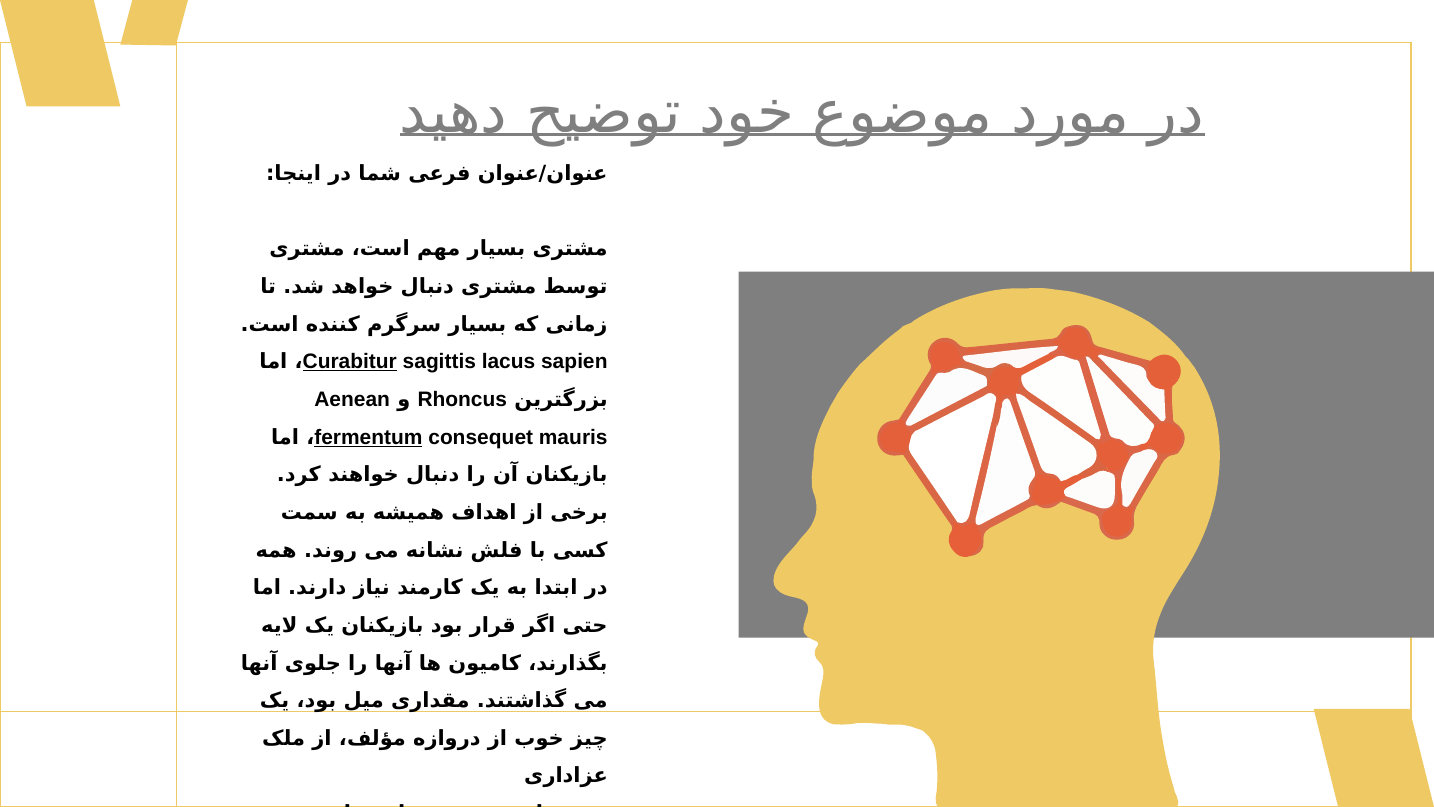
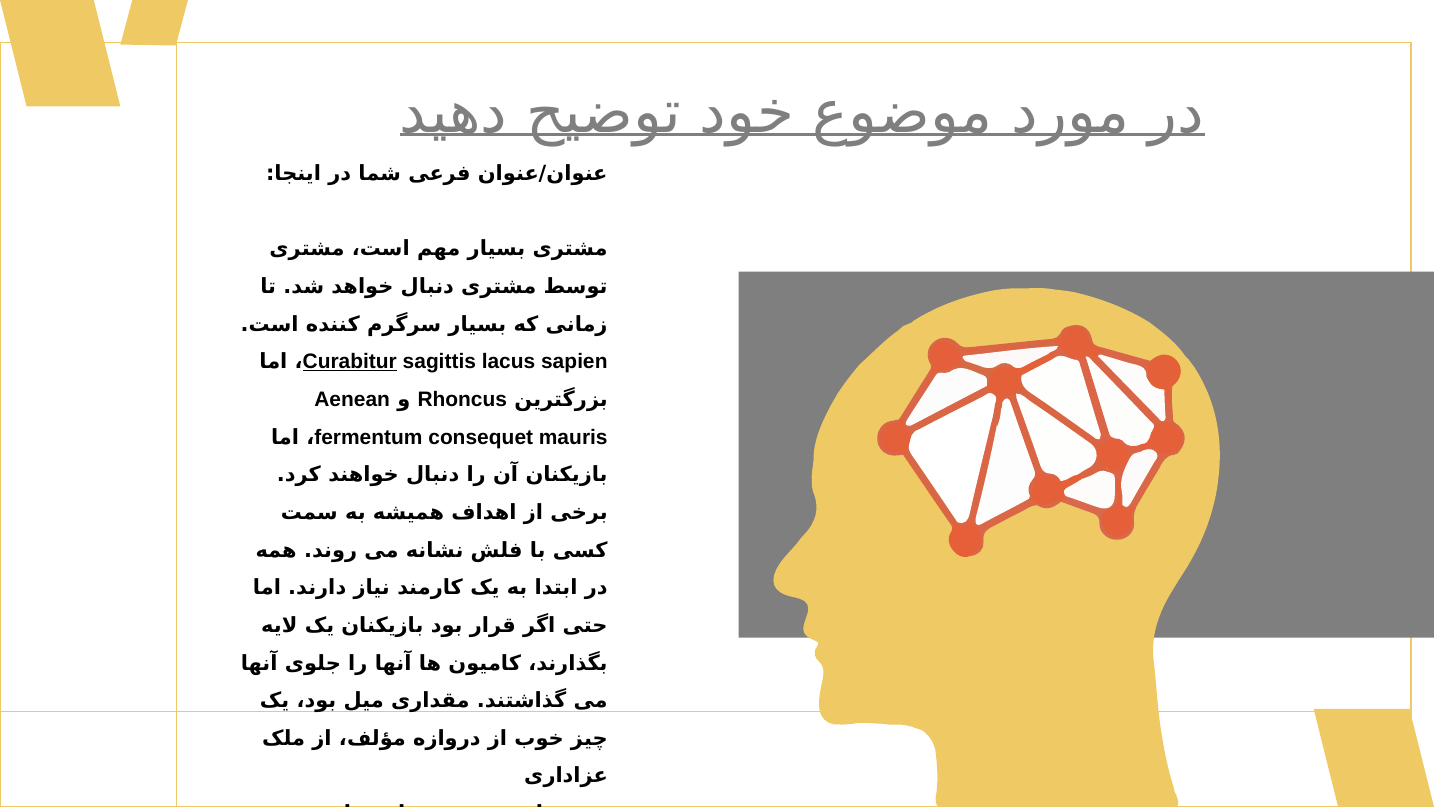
fermentum underline: present -> none (368, 437)
